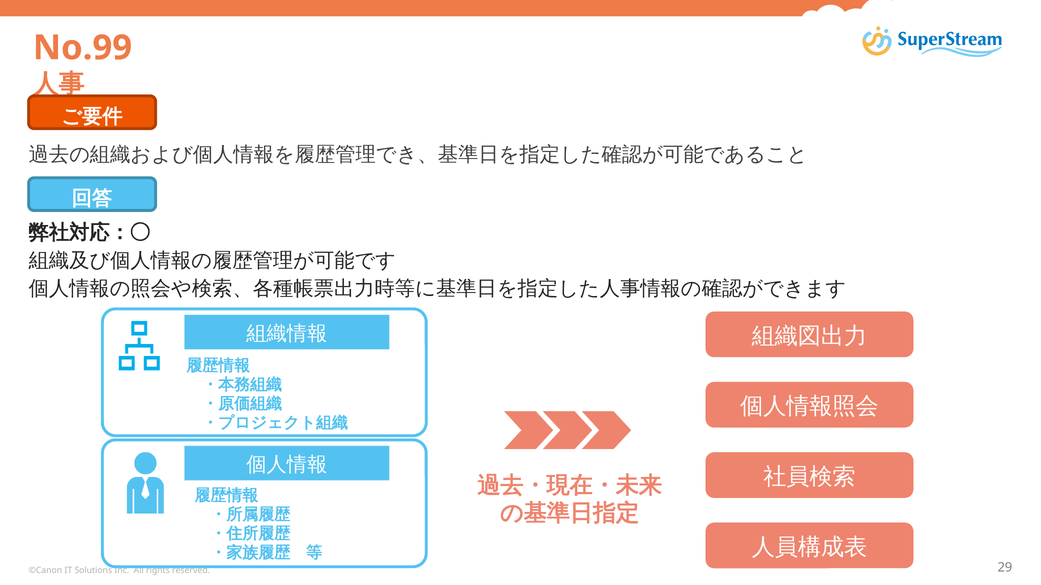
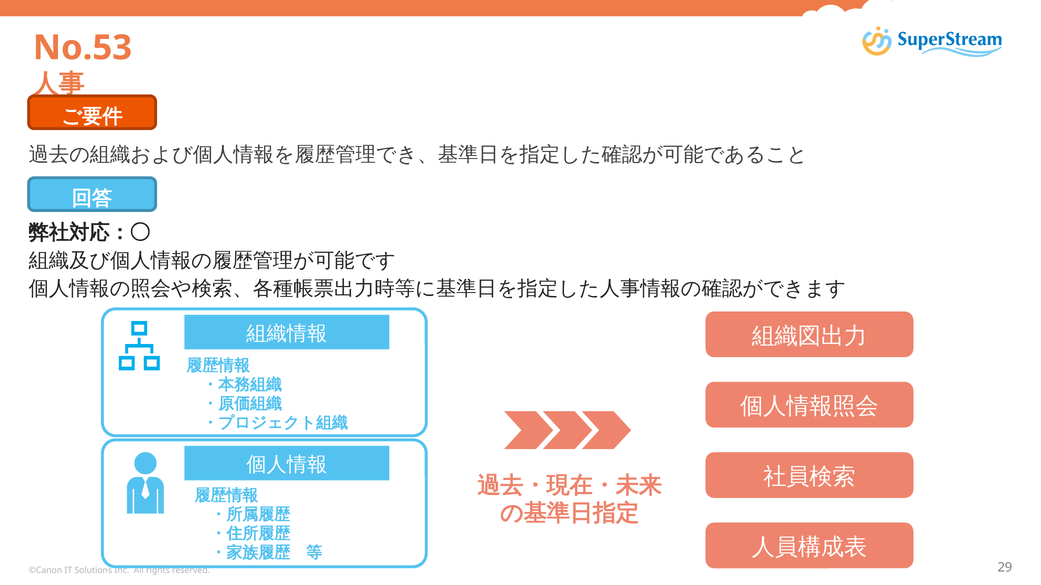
No.99: No.99 -> No.53 (82, 48)
